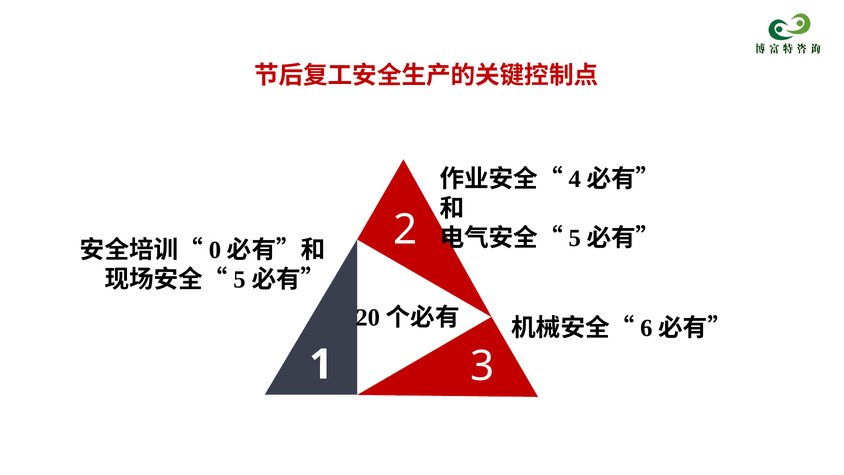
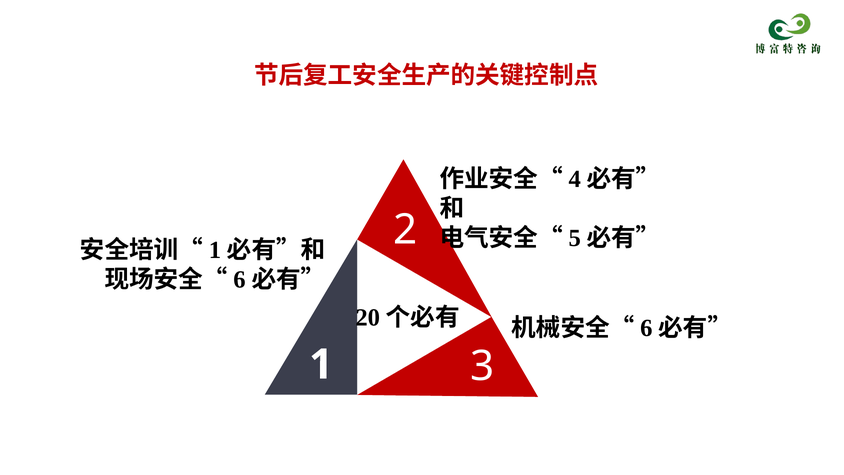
0: 0 -> 1 (215, 250)
5: 5 -> 6 (240, 279)
